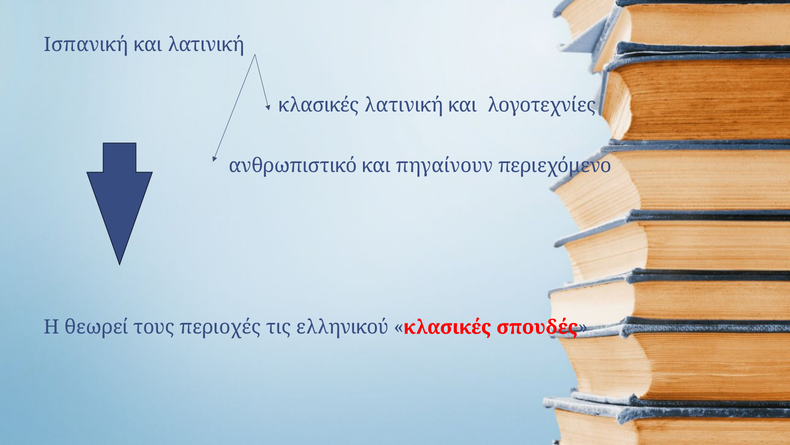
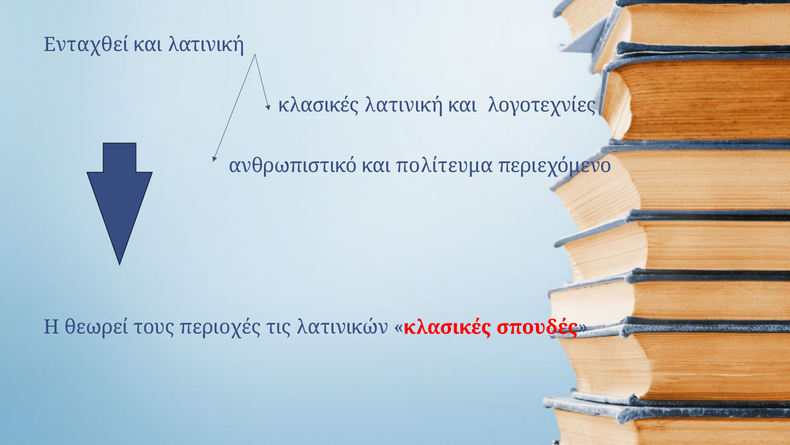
Ισπανική: Ισπανική -> Ενταχθεί (86, 45)
πηγαίνουν: πηγαίνουν -> πολίτευμα (444, 166)
ελληνικού: ελληνικού -> λατινικών (342, 327)
